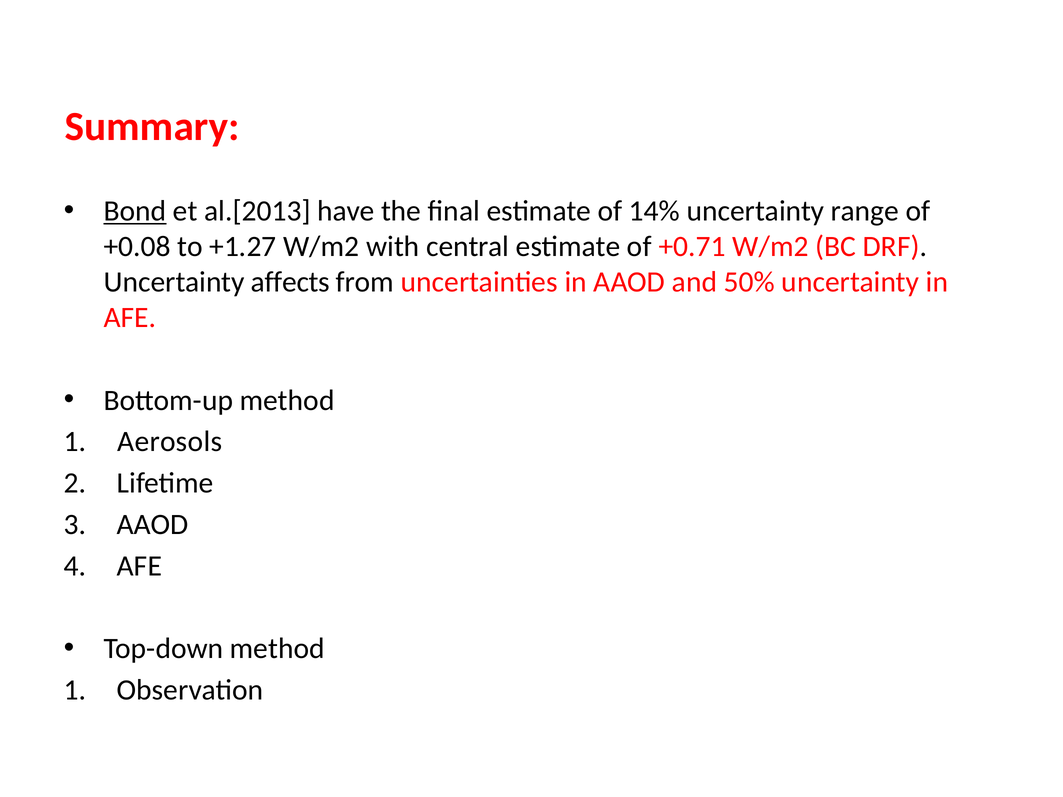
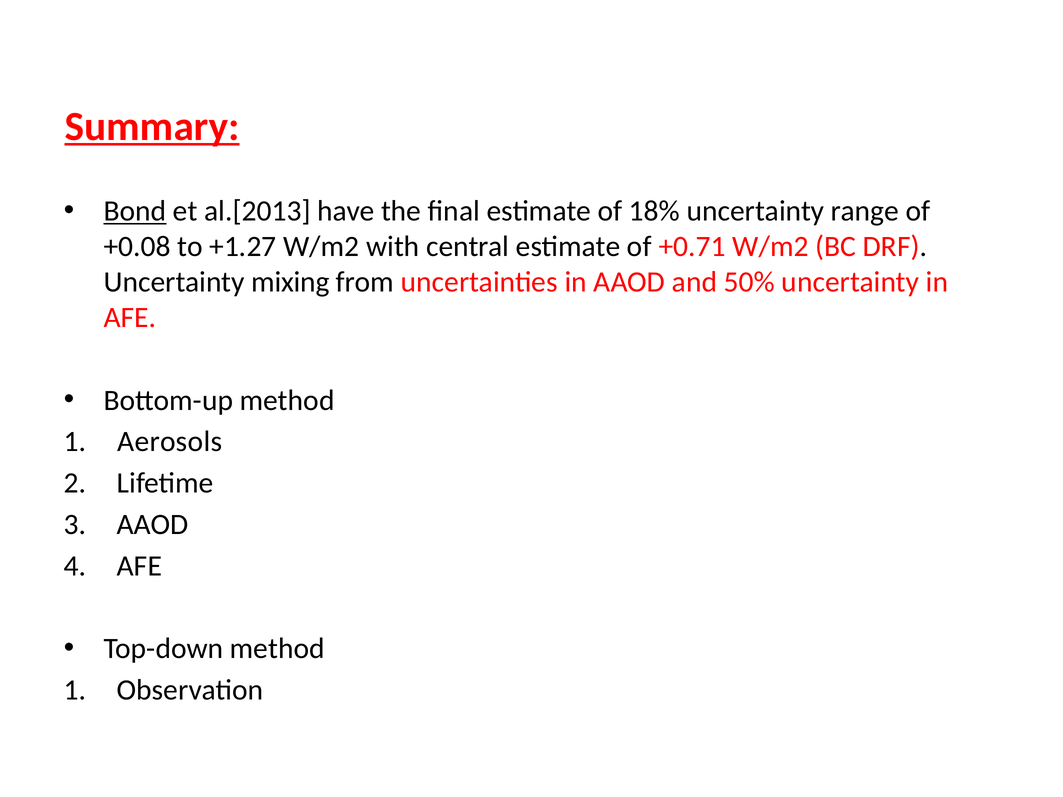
Summary underline: none -> present (152, 127)
14%: 14% -> 18% (654, 211)
affects: affects -> mixing (290, 282)
